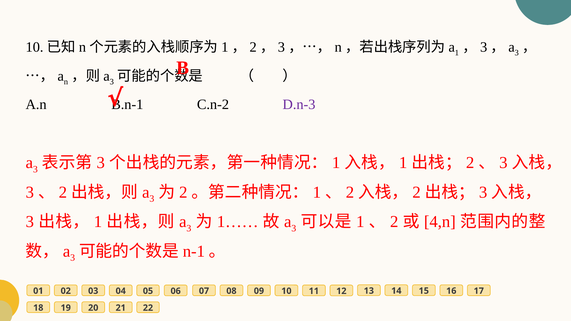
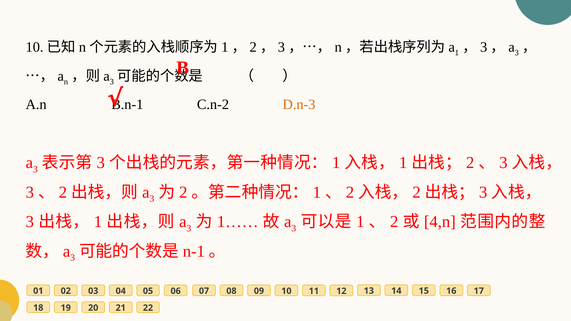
D.n-3 colour: purple -> orange (299, 104)
